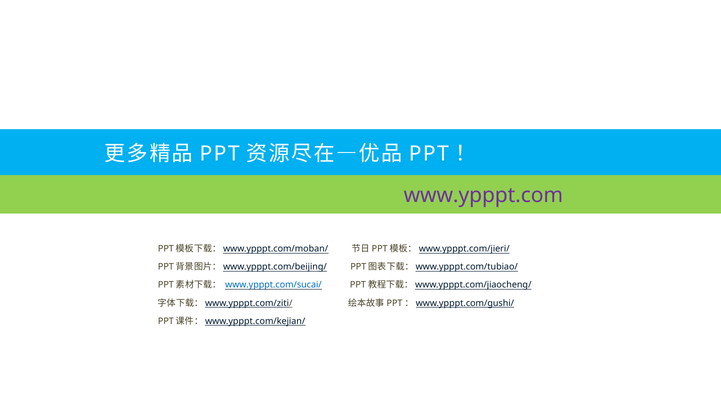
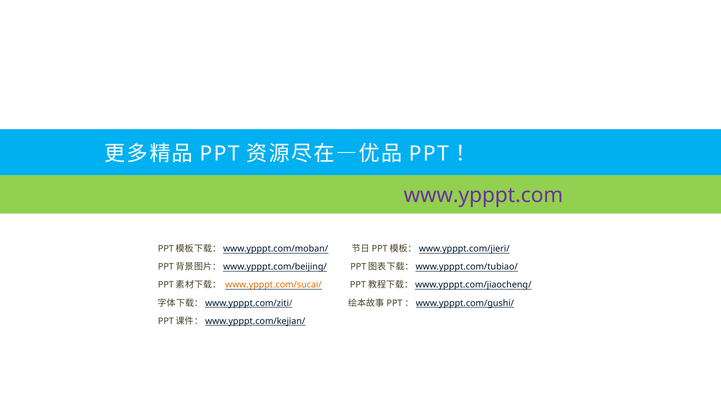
www.ypppt.com/sucai/ colour: blue -> orange (273, 285)
